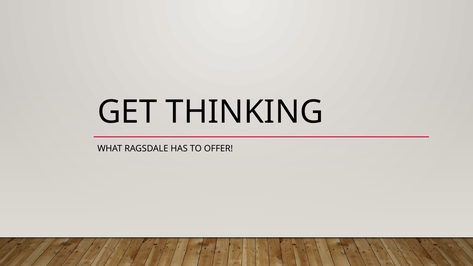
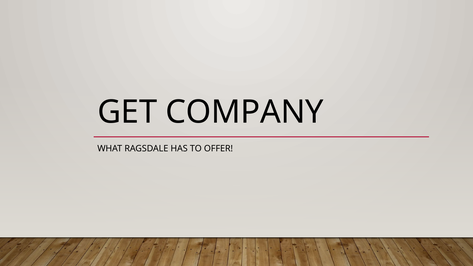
THINKING: THINKING -> COMPANY (245, 112)
